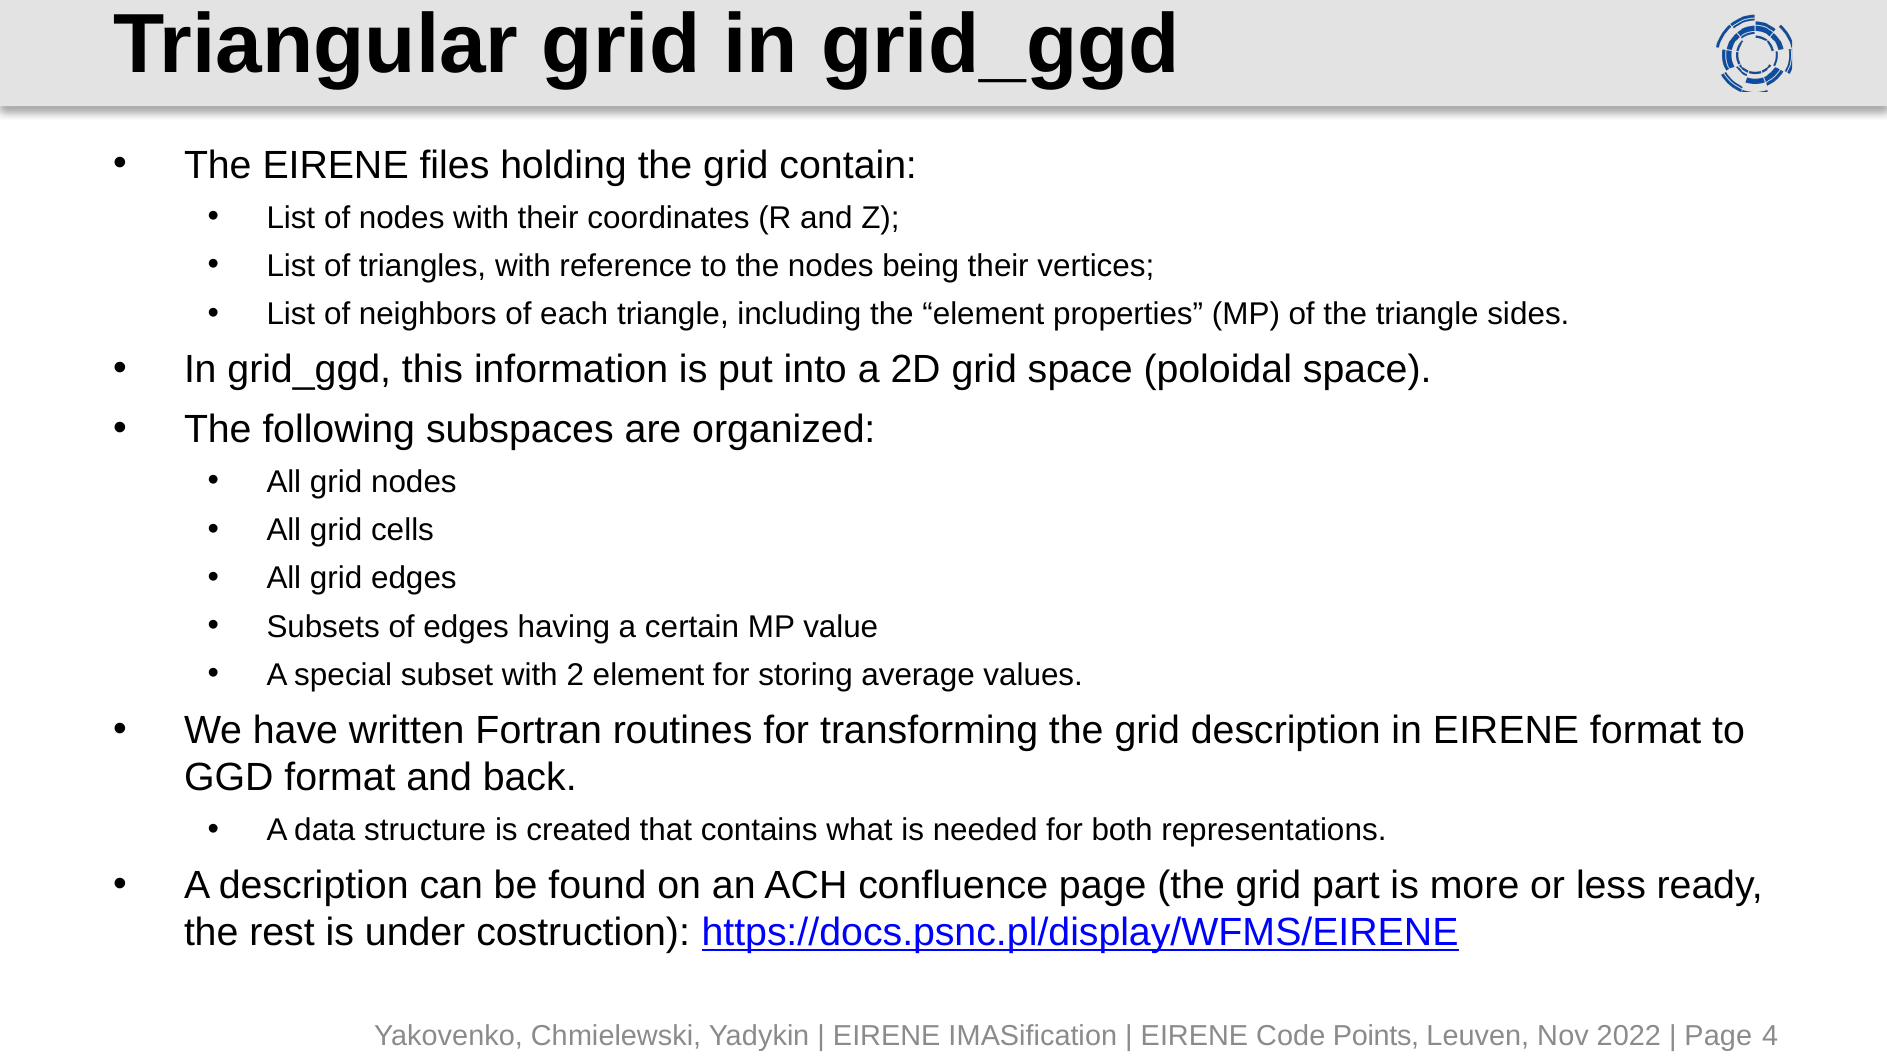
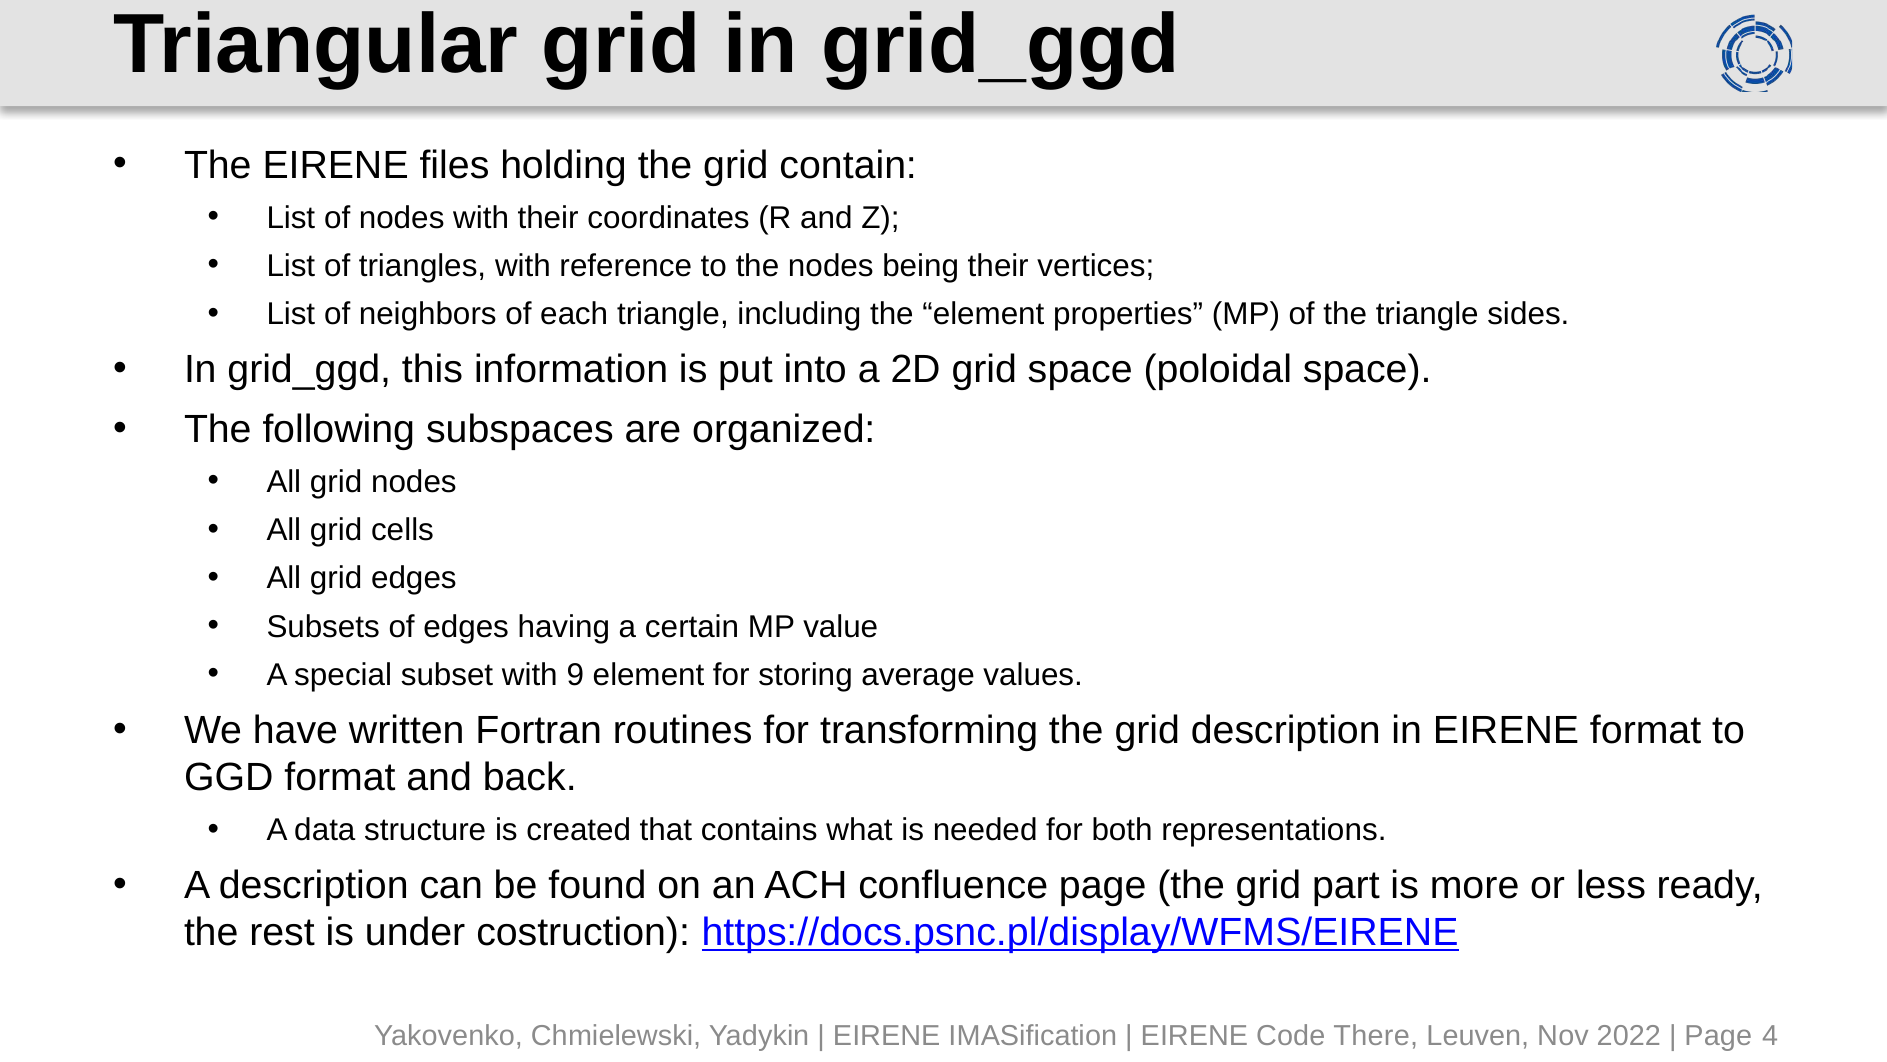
2: 2 -> 9 (575, 675)
Points: Points -> There (1376, 1036)
